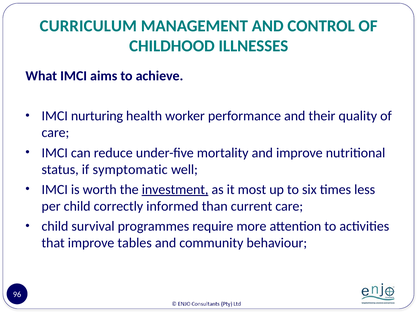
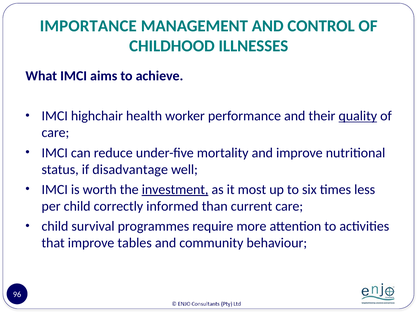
CURRICULUM: CURRICULUM -> IMPORTANCE (88, 26)
nurturing: nurturing -> highchair (97, 116)
quality underline: none -> present (358, 116)
symptomatic: symptomatic -> disadvantage (130, 169)
